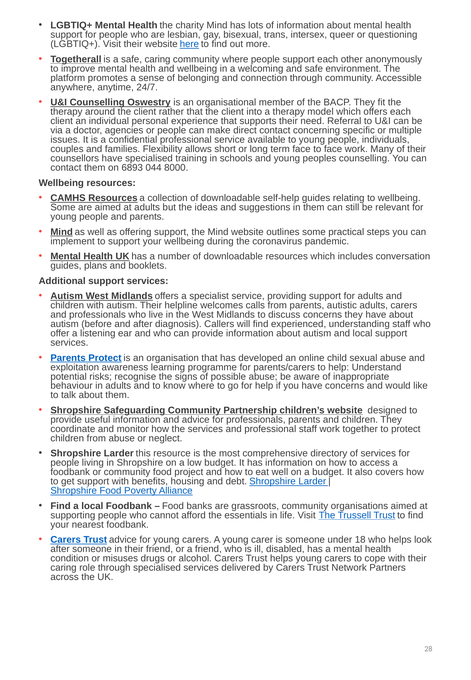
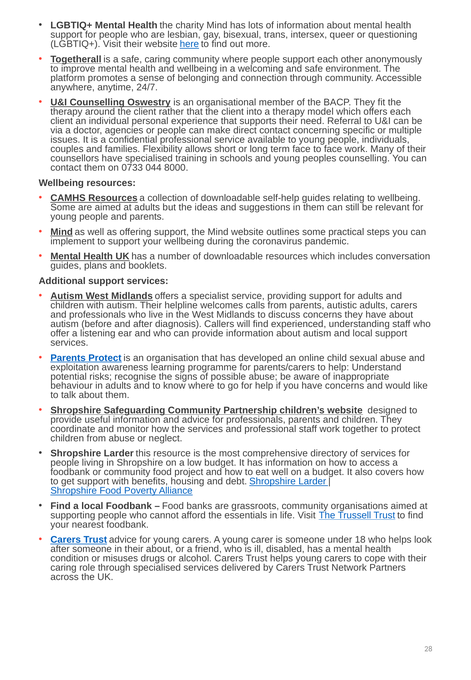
6893: 6893 -> 0733 (132, 168)
their friend: friend -> about (160, 549)
